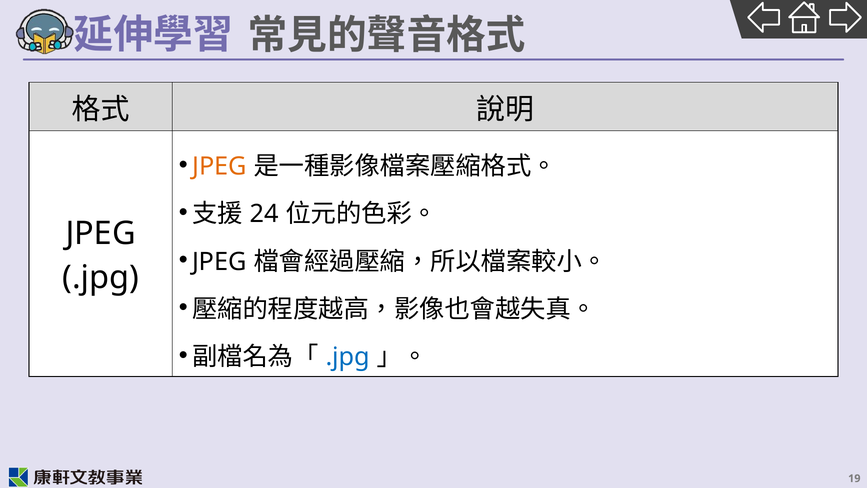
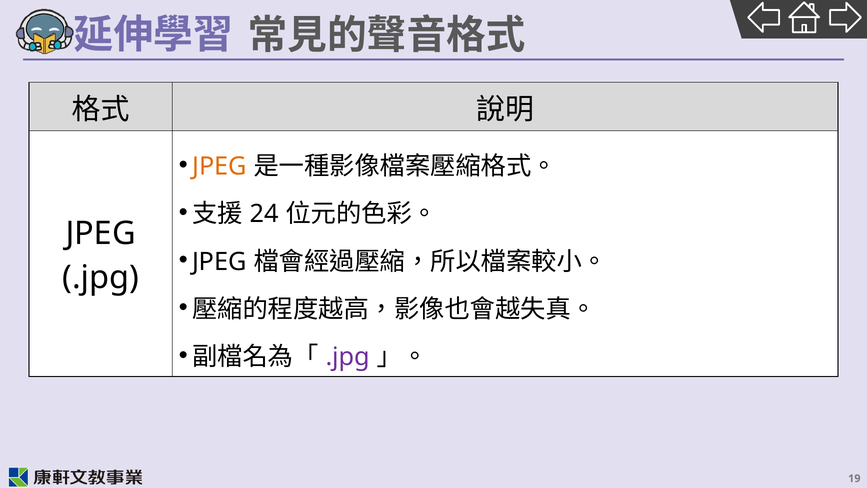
.jpg colour: blue -> purple (348, 357)
